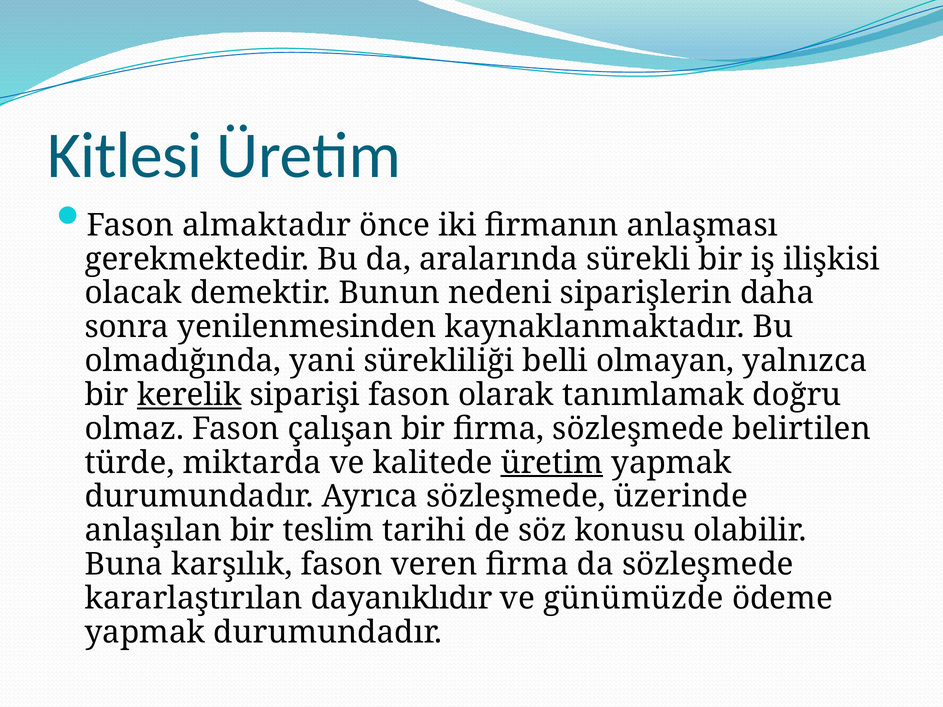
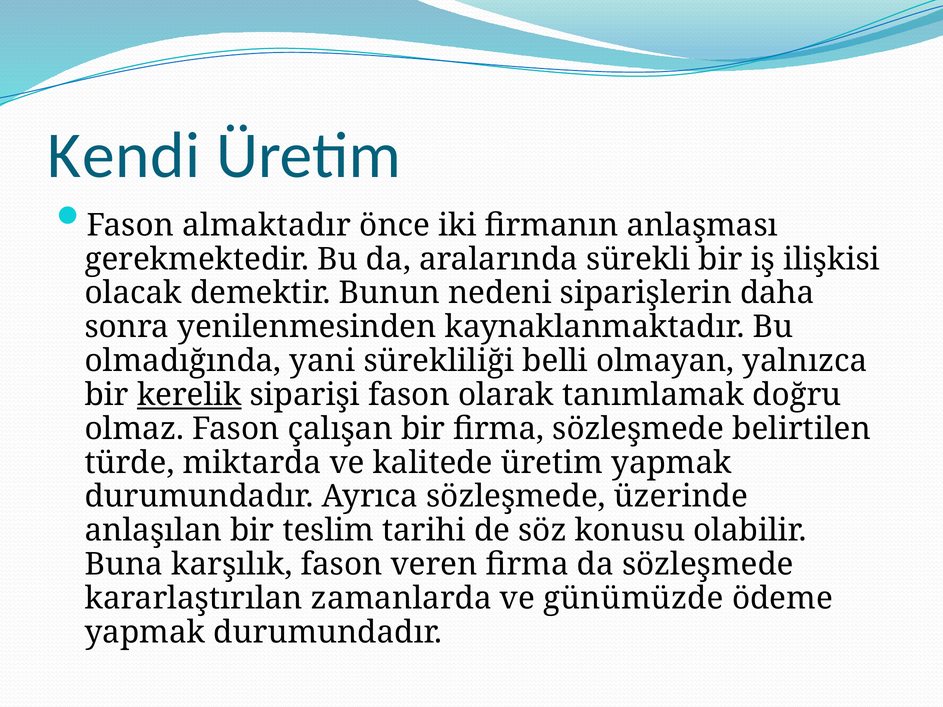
Kitlesi: Kitlesi -> Kendi (124, 156)
üretim underline: present -> none (552, 463)
dayanıklıdır: dayanıklıdır -> zamanlarda (401, 599)
